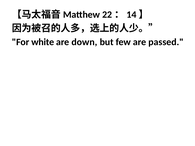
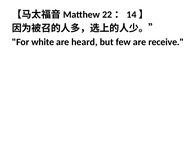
down: down -> heard (84, 42)
passed: passed -> receive (166, 42)
